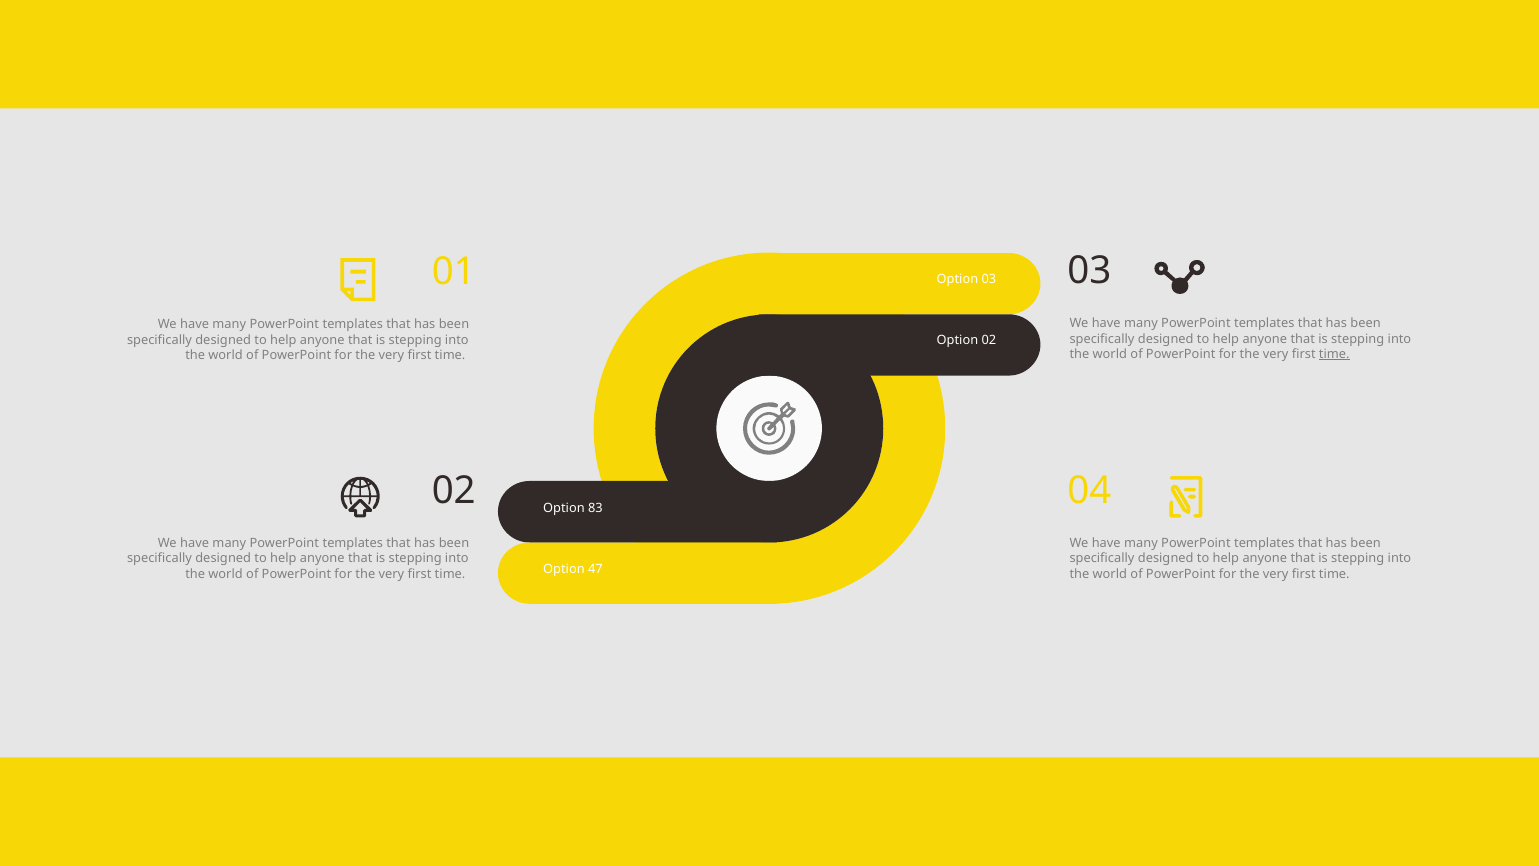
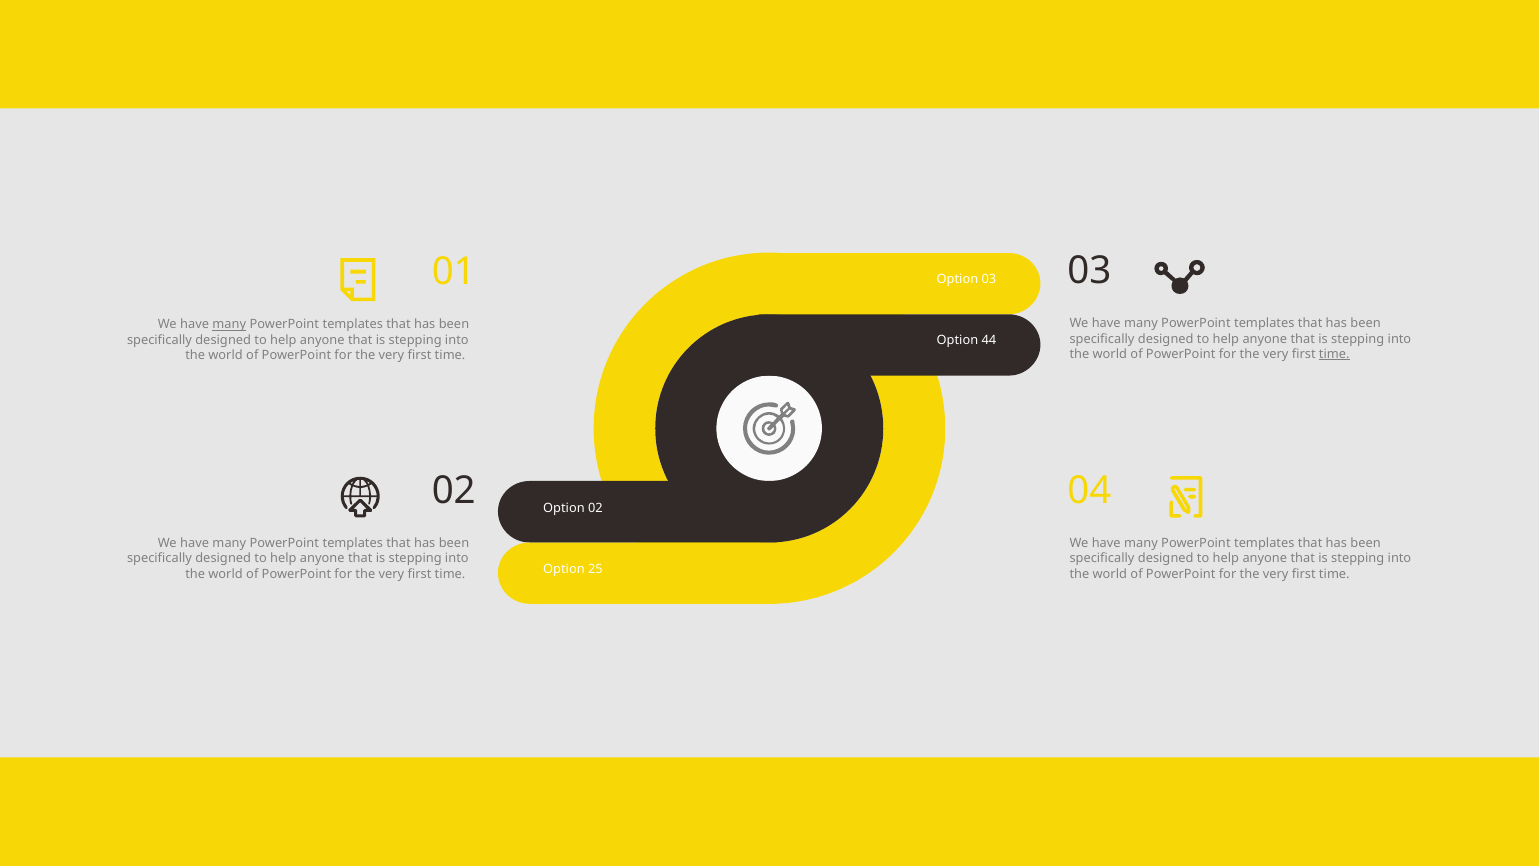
many underline: none -> present (229, 325)
Option 02: 02 -> 44 (989, 340)
Option 83: 83 -> 02 (596, 508)
47: 47 -> 25 (596, 569)
